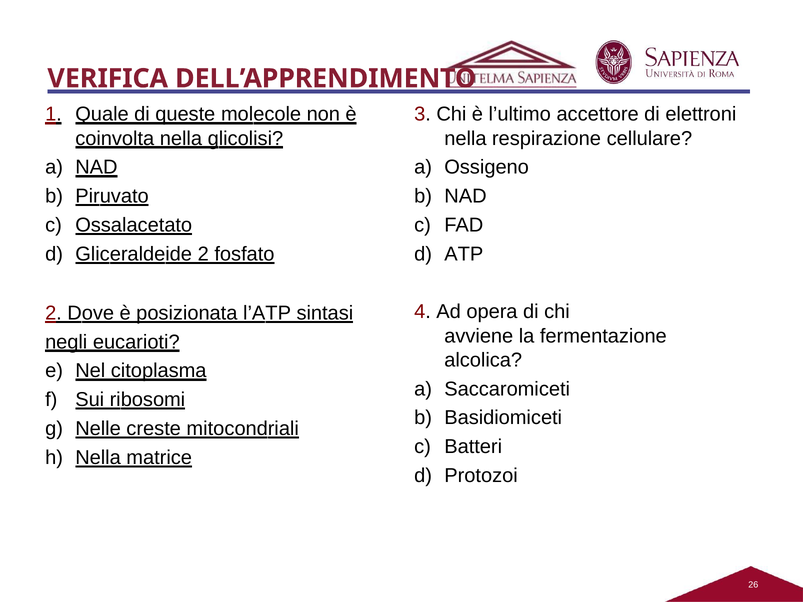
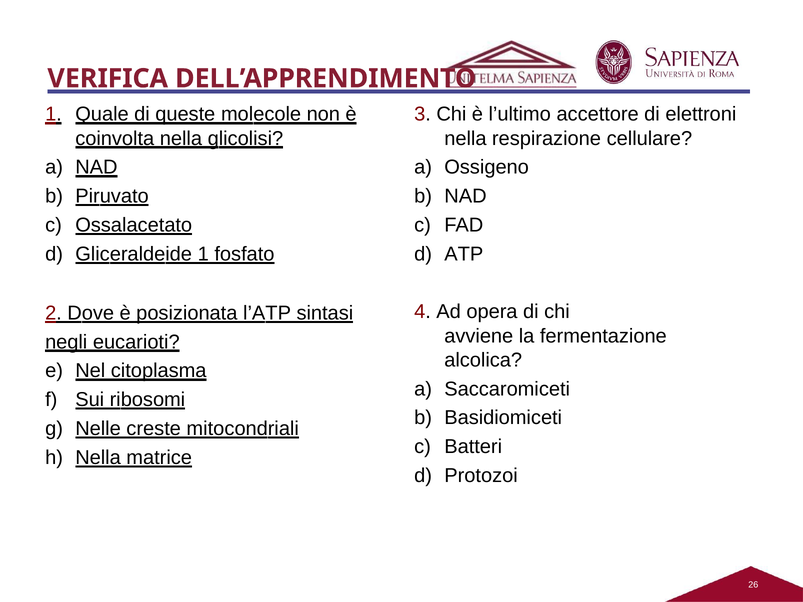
Gliceraldeide 2: 2 -> 1 (203, 254)
